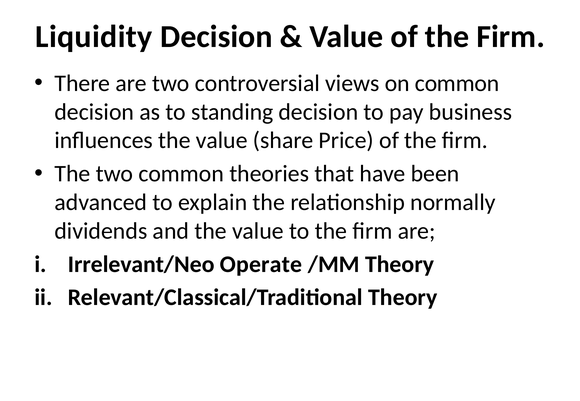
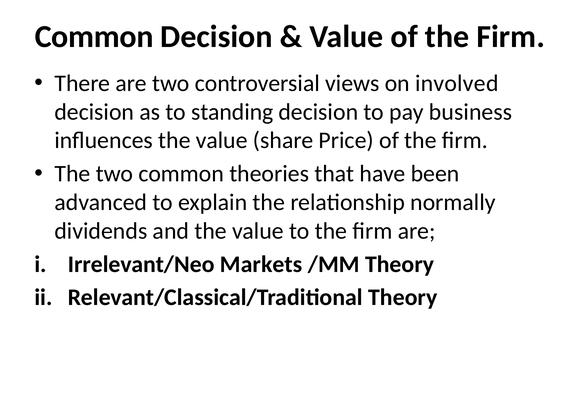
Liquidity: Liquidity -> Common (94, 37)
on common: common -> involved (457, 83)
Operate: Operate -> Markets (261, 265)
